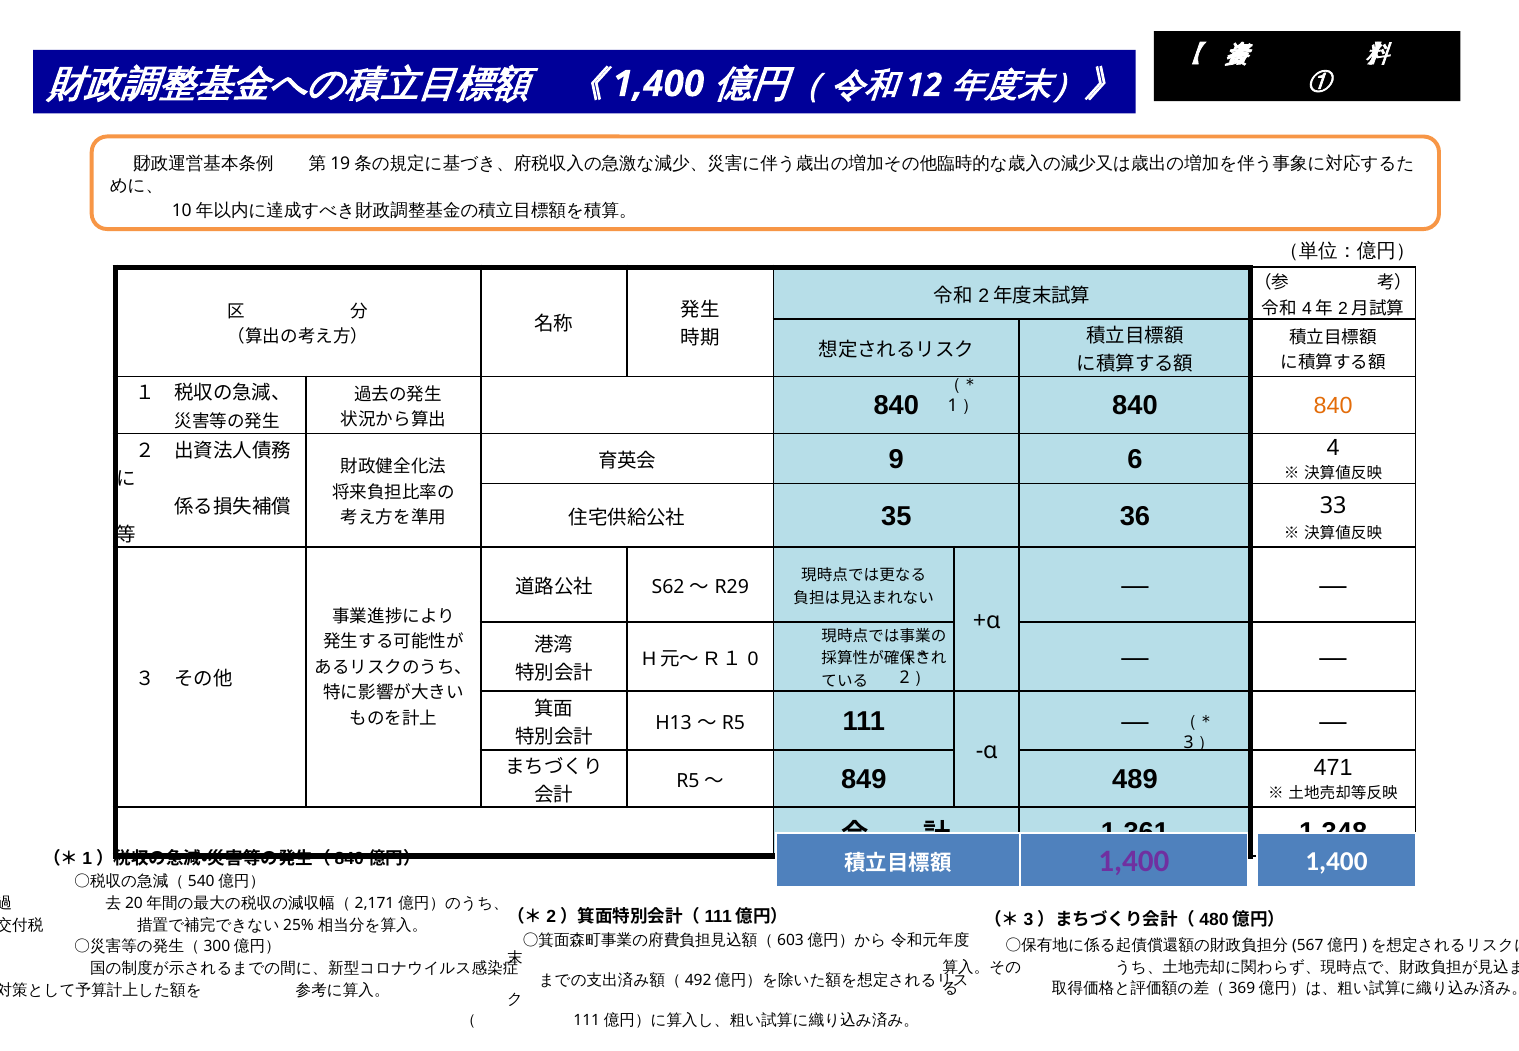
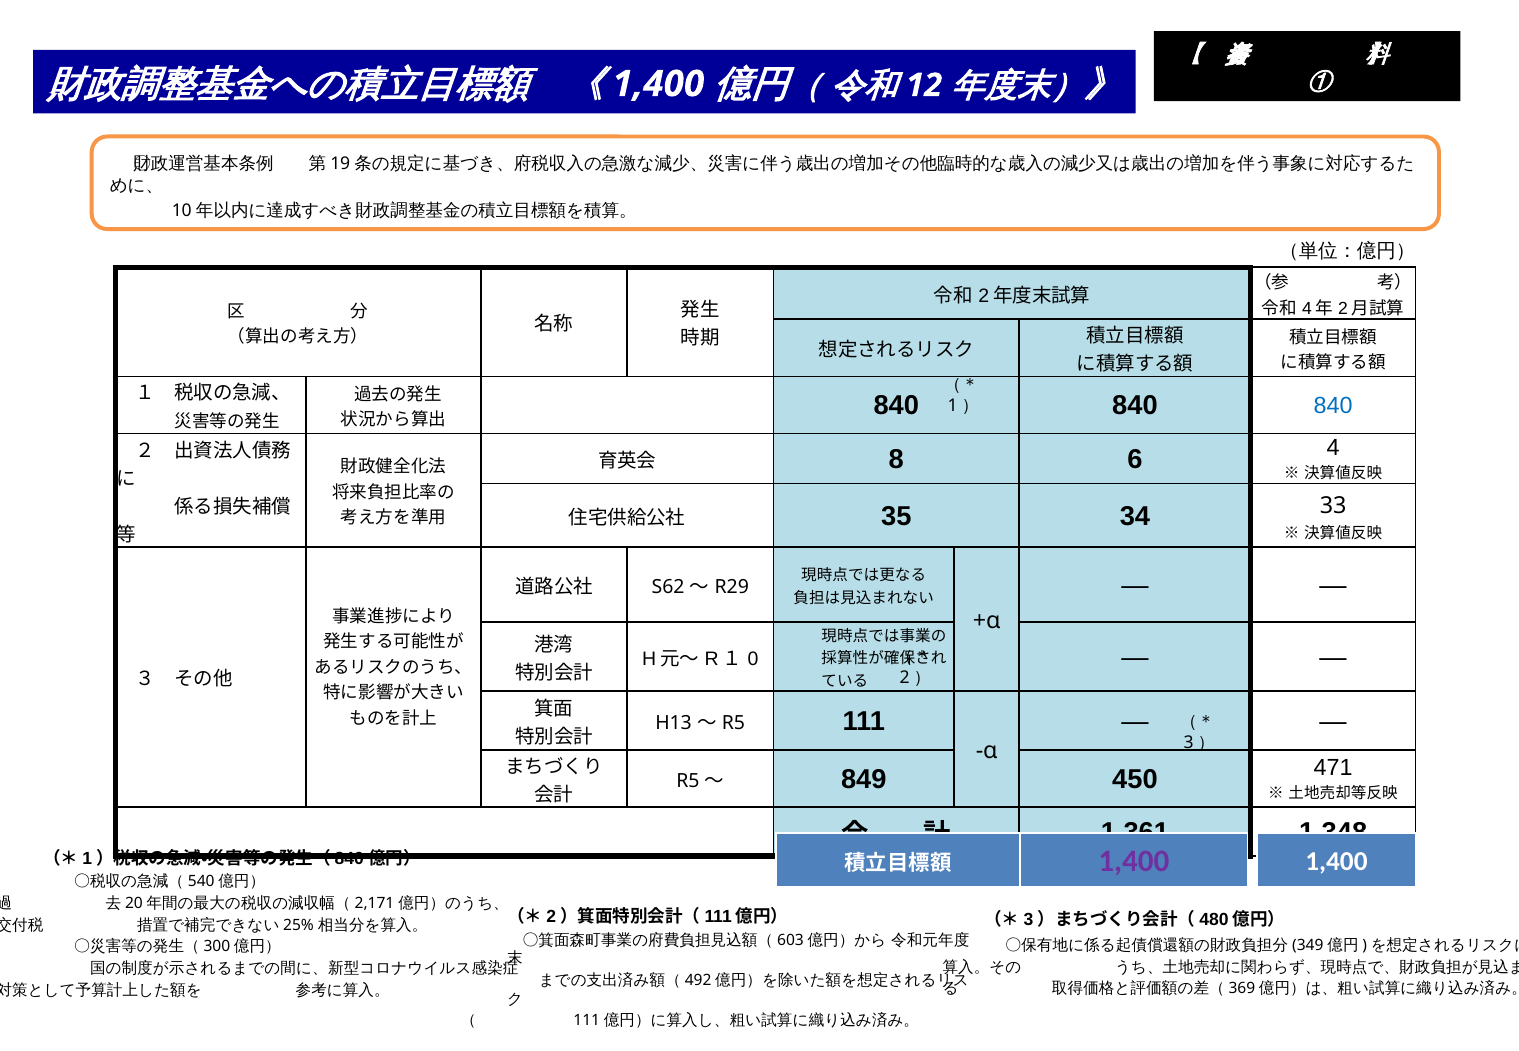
840 colour: orange -> blue (1333, 406)
9: 9 -> 8 (896, 460)
36: 36 -> 34 (1135, 516)
489: 489 -> 450 (1135, 780)
567: 567 -> 349 (1308, 945)
